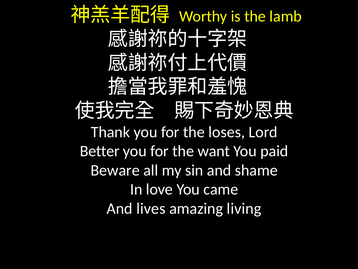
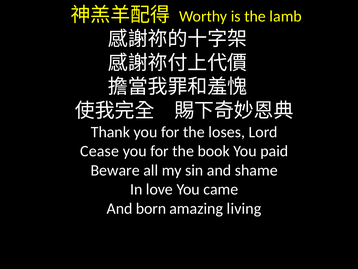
Better: Better -> Cease (100, 151)
want: want -> book (214, 151)
lives: lives -> born (151, 208)
